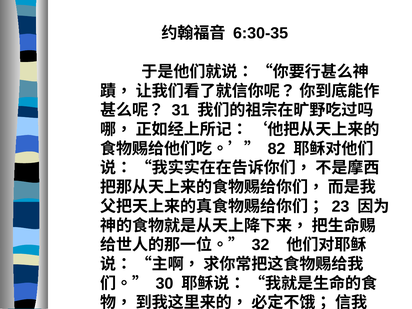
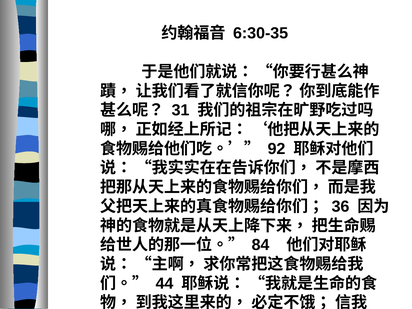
82: 82 -> 92 (277, 149)
23: 23 -> 36 (340, 206)
32: 32 -> 84 (260, 245)
30: 30 -> 44 (165, 283)
